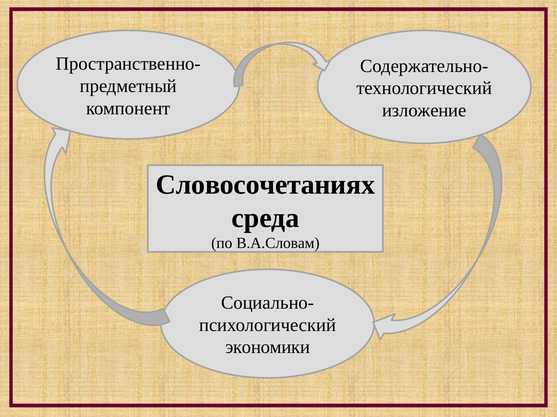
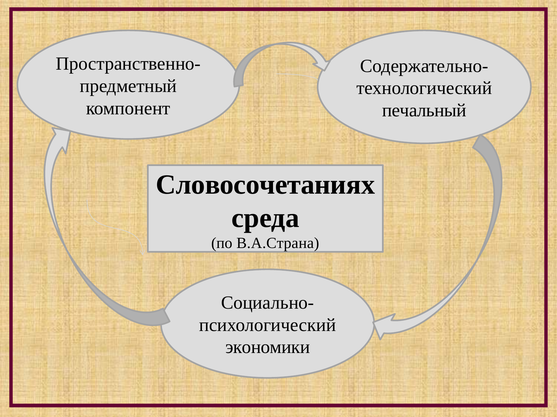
изложение: изложение -> печальный (424, 111)
В.А.Словам: В.А.Словам -> В.А.Страна (278, 243)
